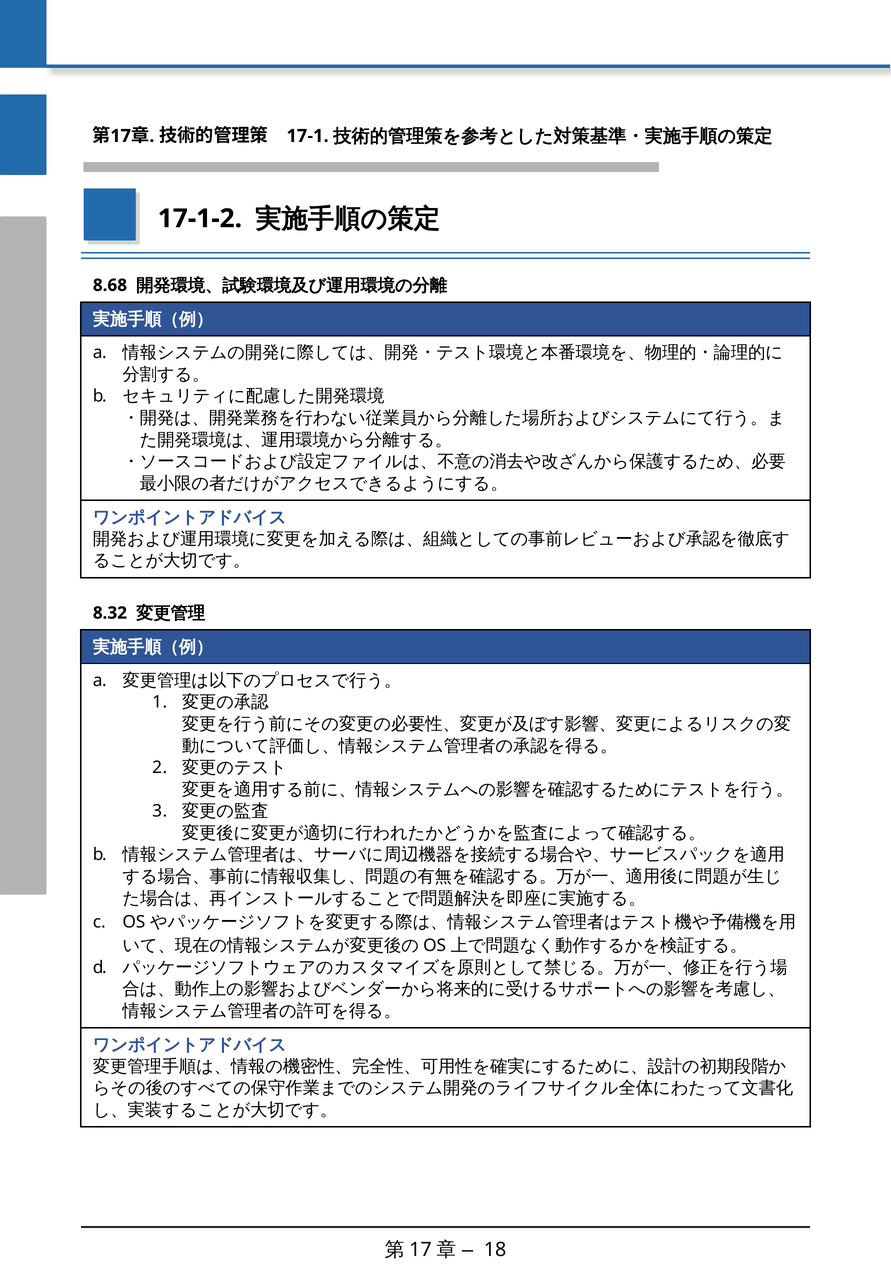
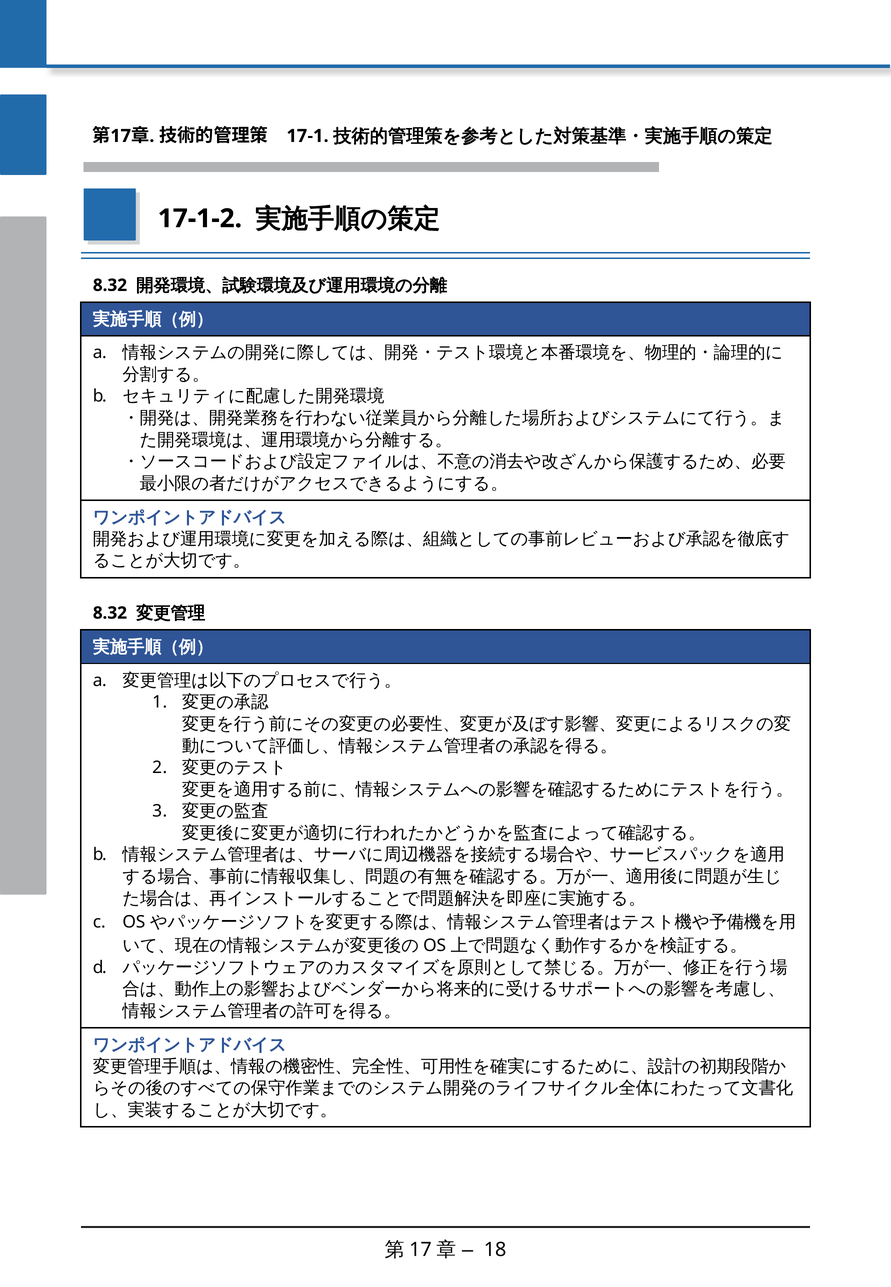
8.68: 8.68 -> 8.32 (110, 285)
